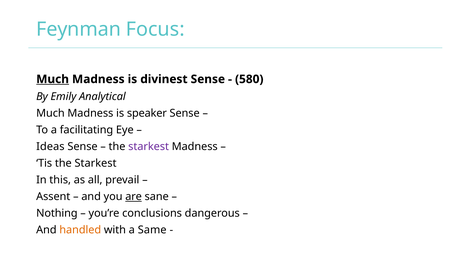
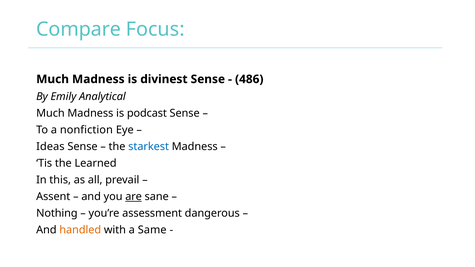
Feynman: Feynman -> Compare (79, 29)
Much underline: present -> none (53, 79)
580: 580 -> 486 (249, 79)
speaker: speaker -> podcast (147, 113)
facilitating: facilitating -> nonfiction (86, 130)
starkest colour: purple -> blue (149, 147)
Tis the Starkest: Starkest -> Learned (96, 163)
conclusions: conclusions -> assessment (152, 213)
